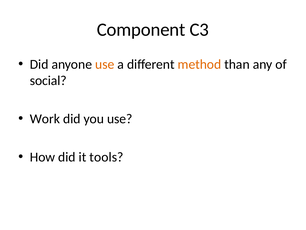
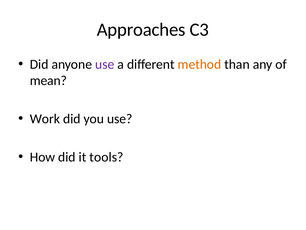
Component: Component -> Approaches (141, 30)
use colour: orange -> purple (105, 64)
social: social -> mean (48, 81)
